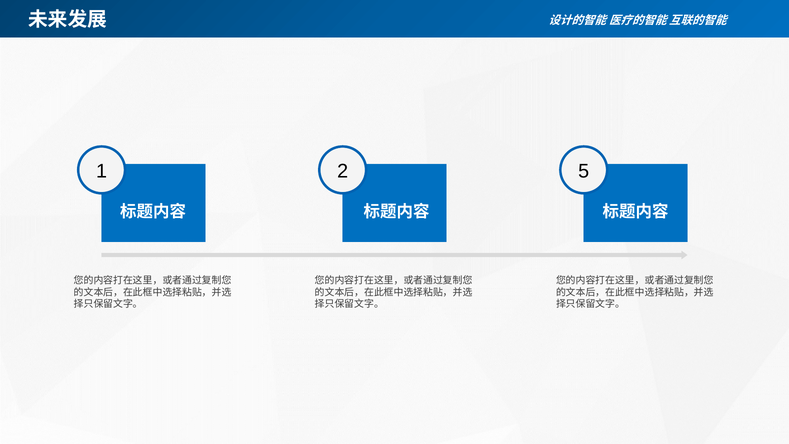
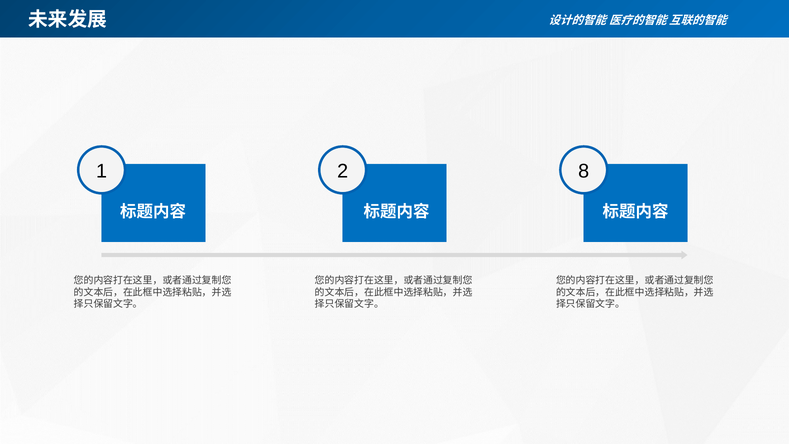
5: 5 -> 8 (584, 171)
